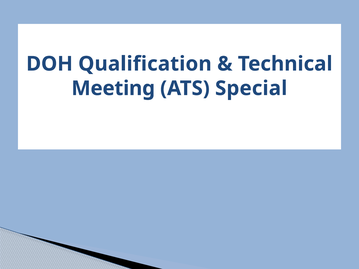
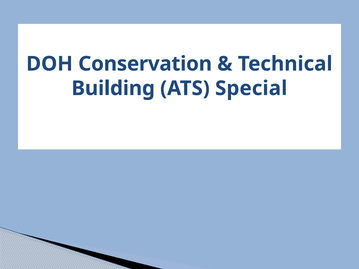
Qualification: Qualification -> Conservation (145, 64)
Meeting: Meeting -> Building (113, 88)
